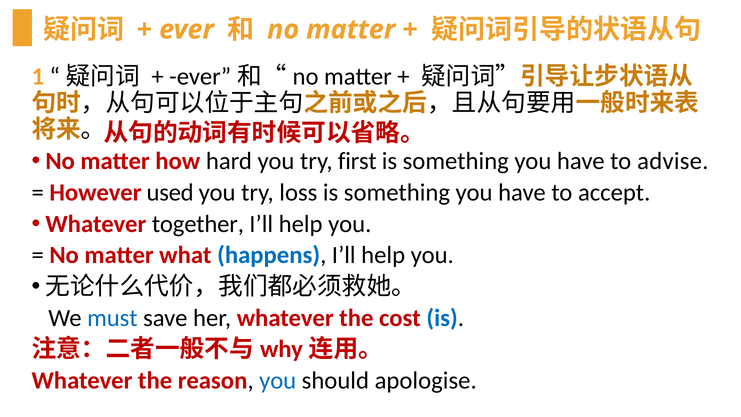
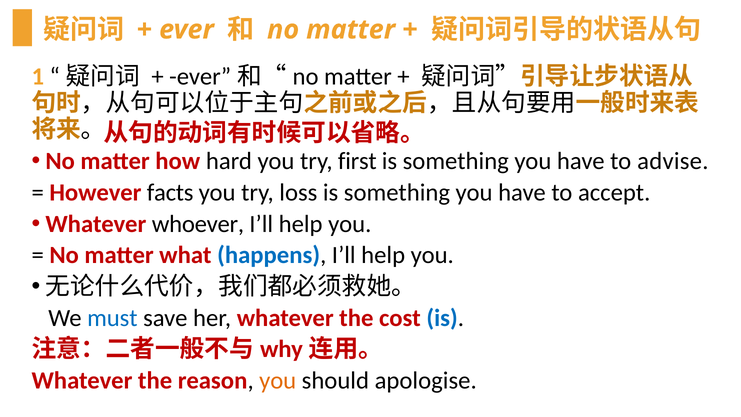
used: used -> facts (170, 192)
together: together -> whoever (198, 224)
you colour: blue -> orange (278, 380)
